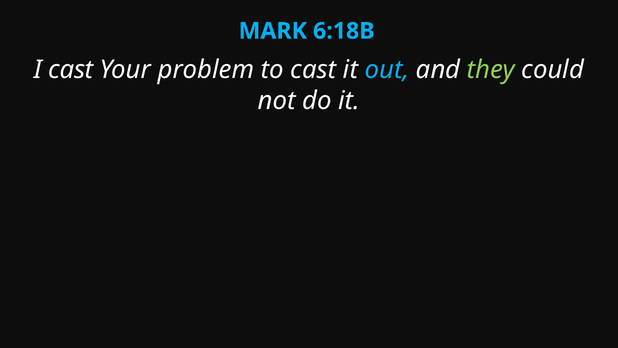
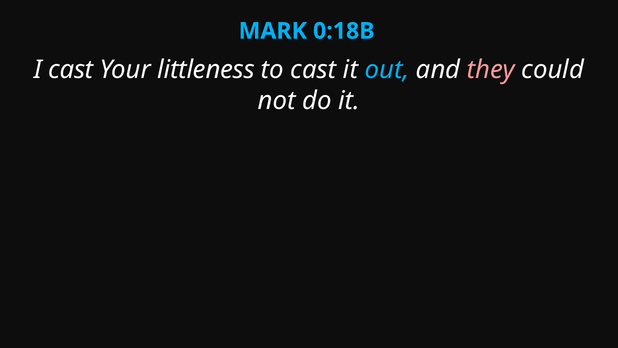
6:18B: 6:18B -> 0:18B (344, 31)
problem: problem -> littleness (206, 70)
they colour: light green -> pink (491, 70)
